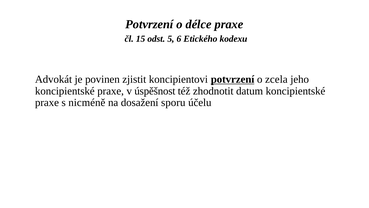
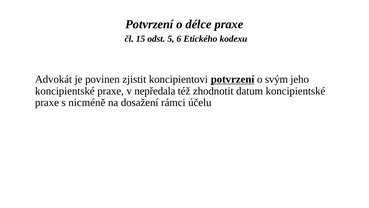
zcela: zcela -> svým (276, 79)
úspěšnost: úspěšnost -> nepředala (155, 91)
sporu: sporu -> rámci (173, 102)
